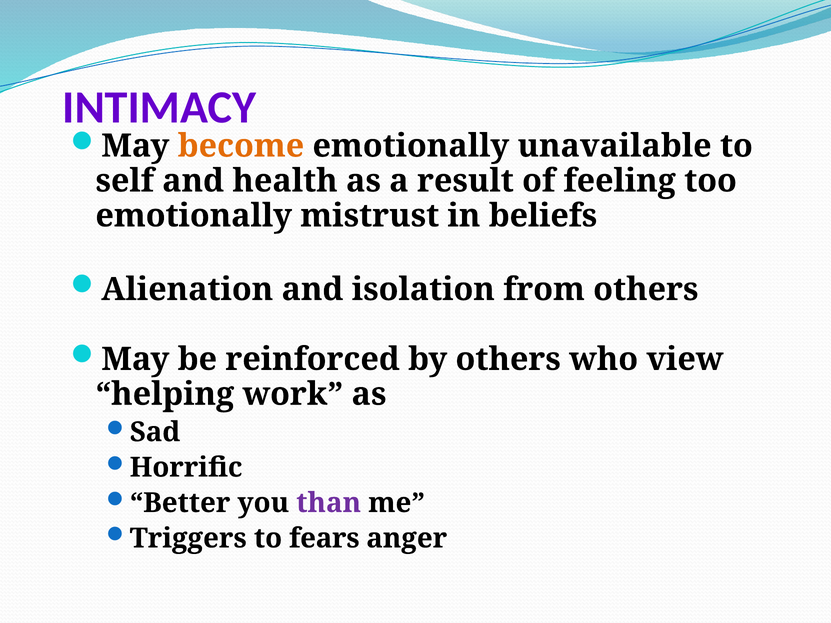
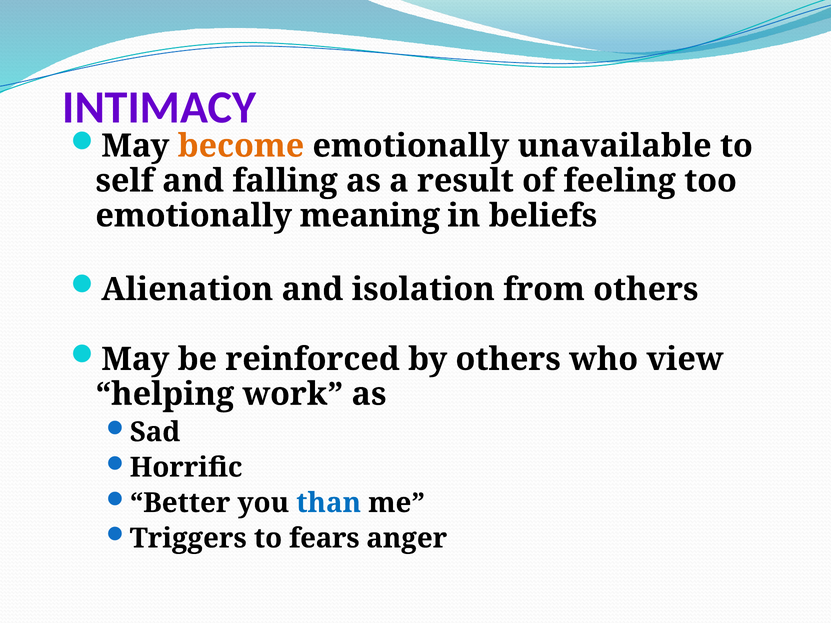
health: health -> falling (285, 181)
mistrust: mistrust -> meaning (370, 216)
than colour: purple -> blue (329, 503)
